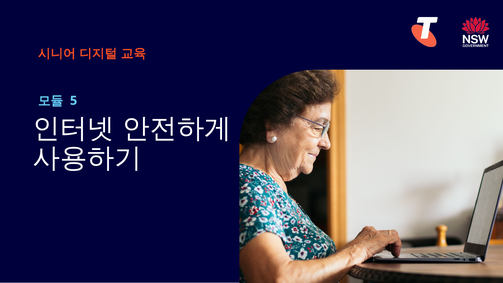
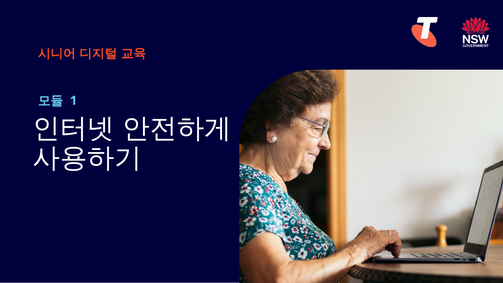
5: 5 -> 1 (74, 101)
